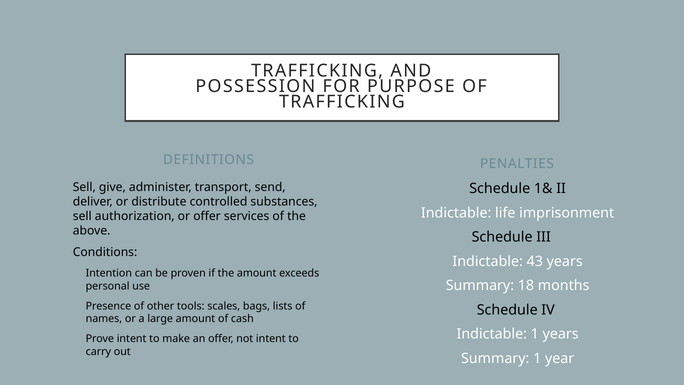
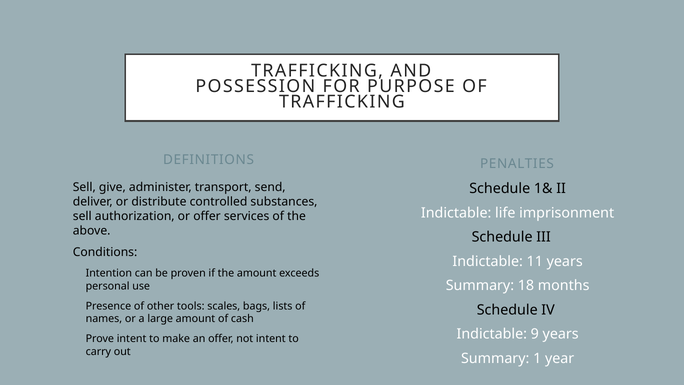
43: 43 -> 11 (535, 261)
Indictable 1: 1 -> 9 (535, 334)
